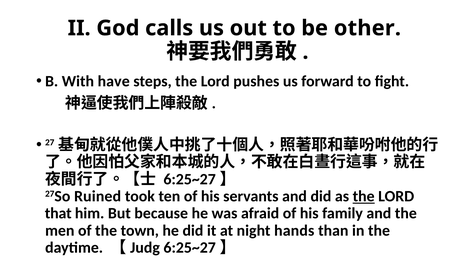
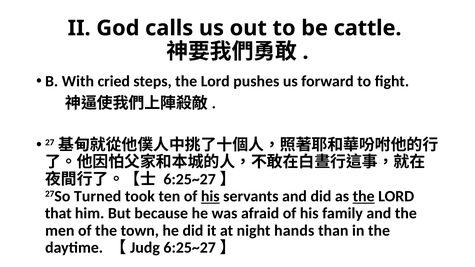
other: other -> cattle (368, 28)
have: have -> cried (114, 81)
Ruined: Ruined -> Turned (98, 196)
his underline: none -> present (210, 196)
